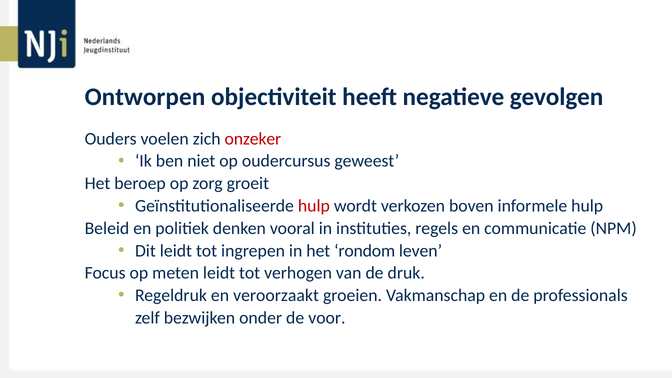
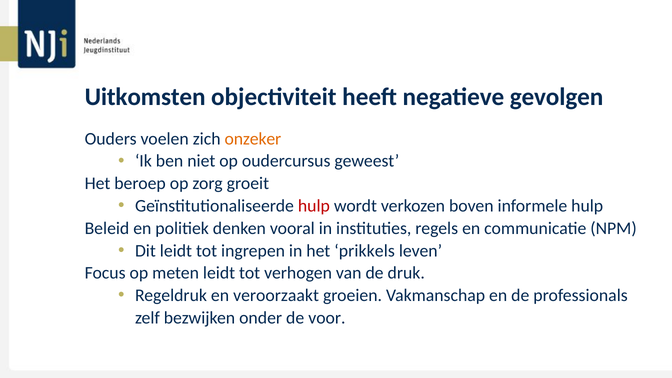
Ontworpen: Ontworpen -> Uitkomsten (145, 97)
onzeker colour: red -> orange (253, 139)
rondom: rondom -> prikkels (365, 251)
